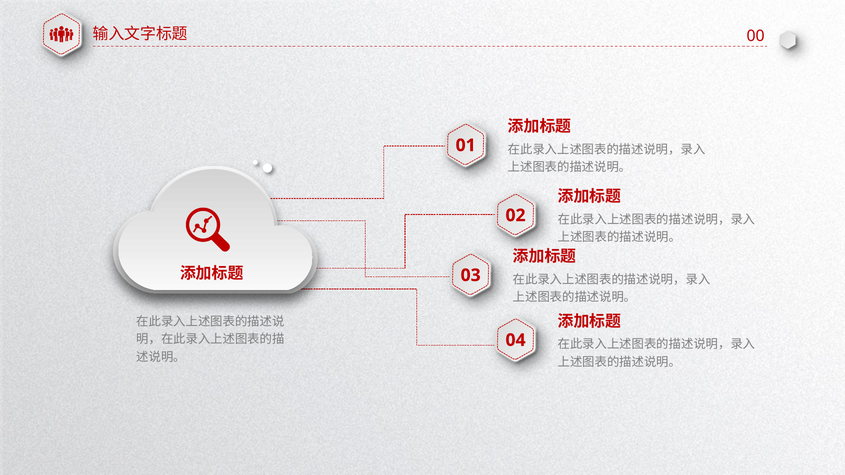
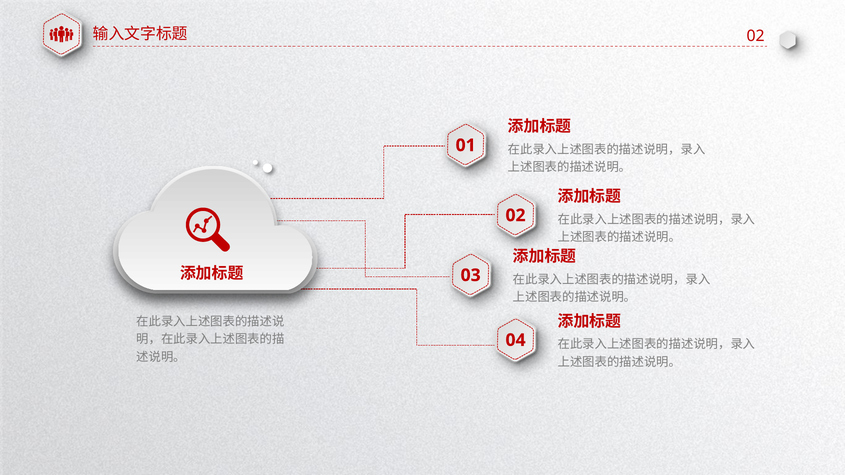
00: 00 -> 02 (756, 36)
